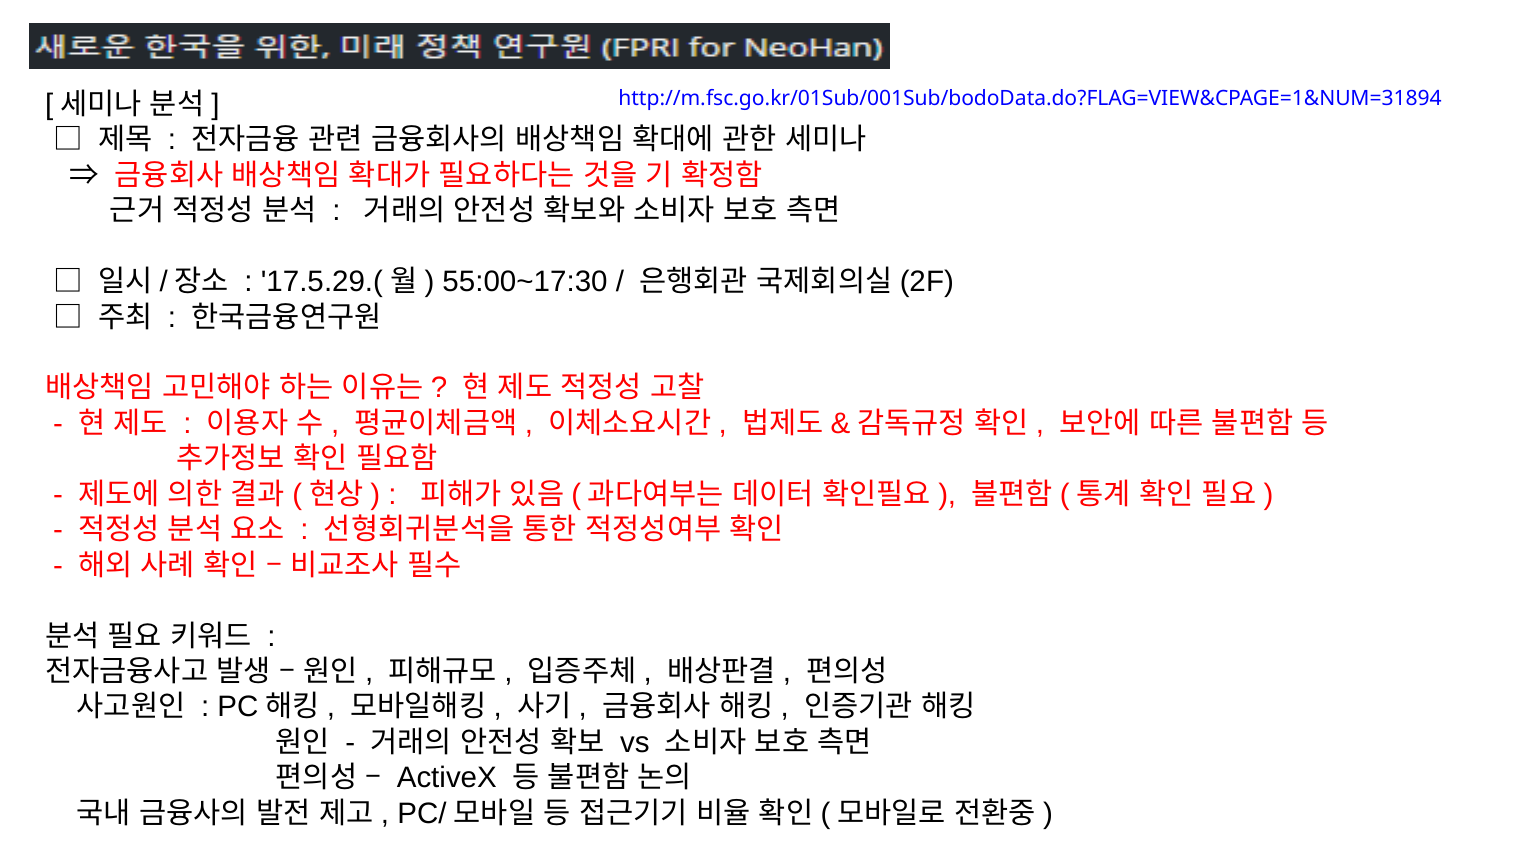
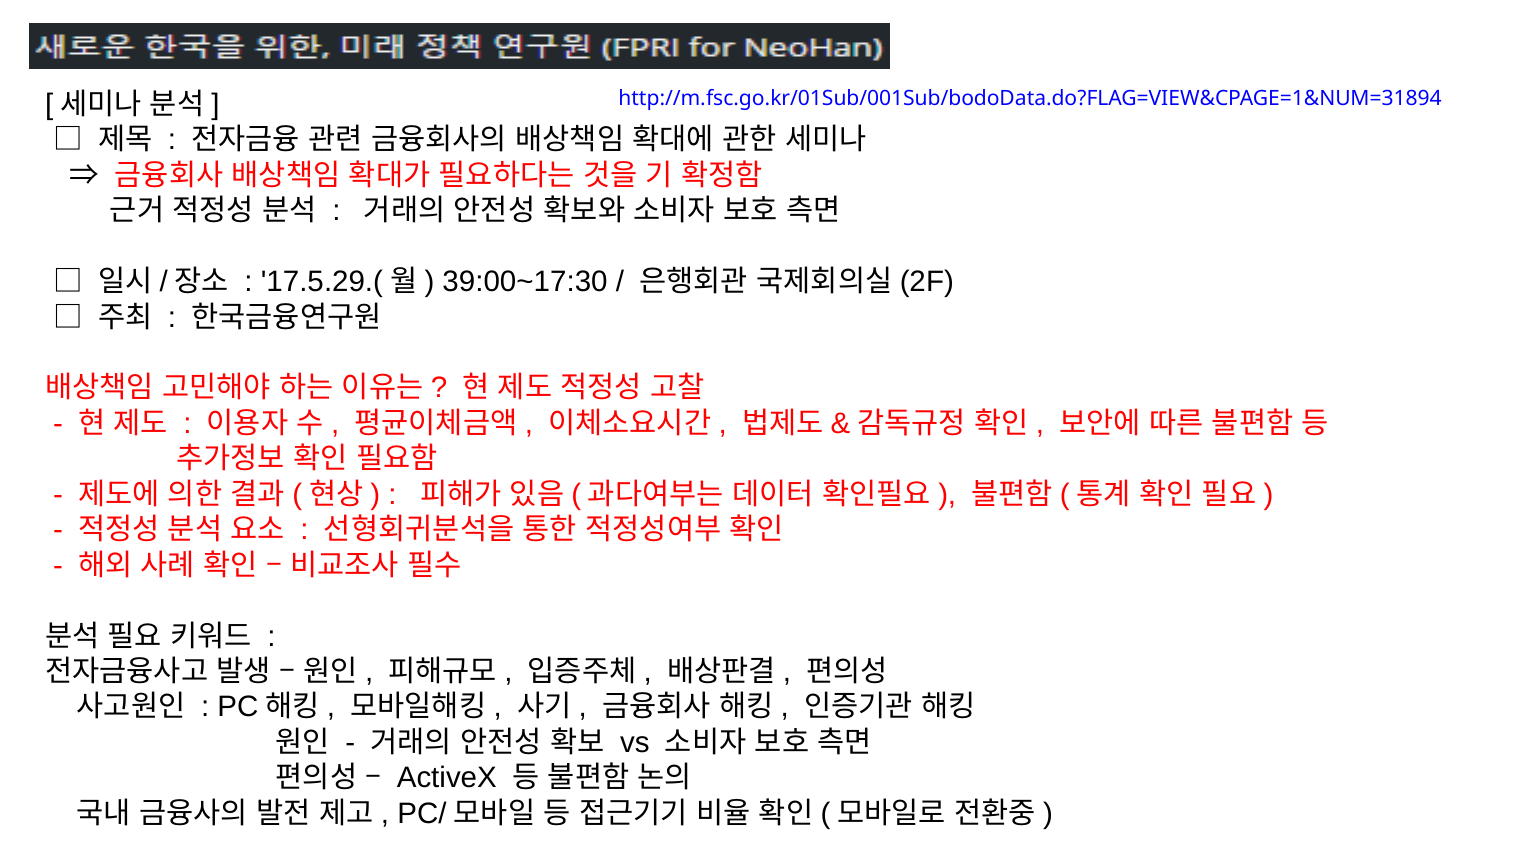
55:00~17:30: 55:00~17:30 -> 39:00~17:30 (525, 282)
